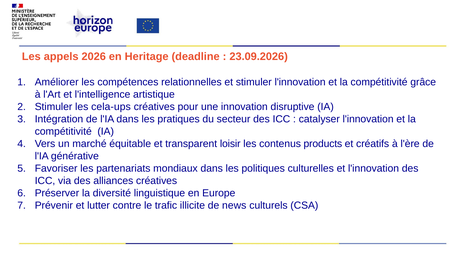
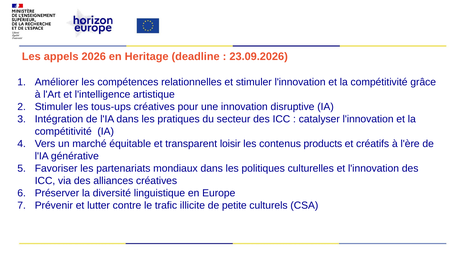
cela-ups: cela-ups -> tous-ups (111, 107)
news: news -> petite (234, 206)
